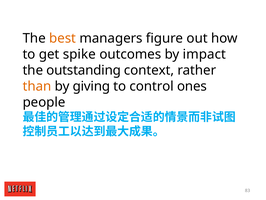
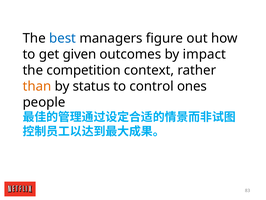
best colour: orange -> blue (63, 38)
spike: spike -> given (79, 54)
outstanding: outstanding -> competition (84, 70)
giving: giving -> status (91, 86)
